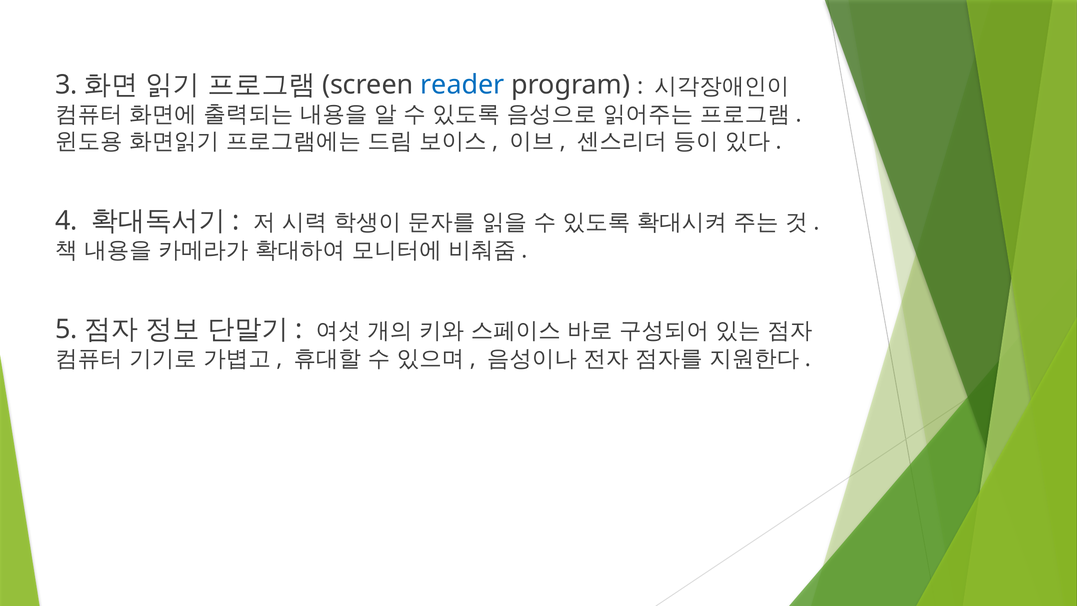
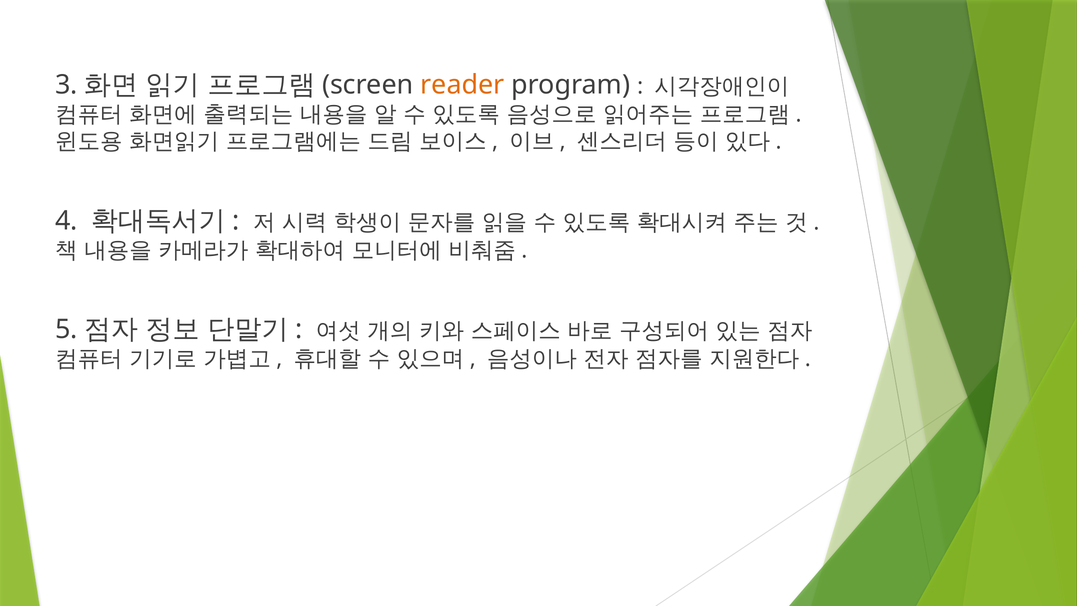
reader colour: blue -> orange (462, 85)
